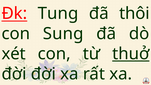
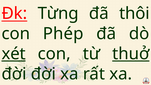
Tung: Tung -> Từng (58, 13)
Sung: Sung -> Phép (63, 34)
xét underline: none -> present (14, 54)
